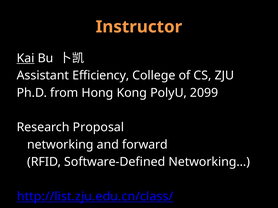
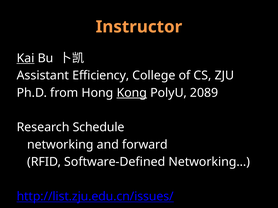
Kong underline: none -> present (132, 93)
2099: 2099 -> 2089 (204, 93)
Proposal: Proposal -> Schedule (99, 128)
http://list.zju.edu.cn/class/: http://list.zju.edu.cn/class/ -> http://list.zju.edu.cn/issues/ (95, 197)
